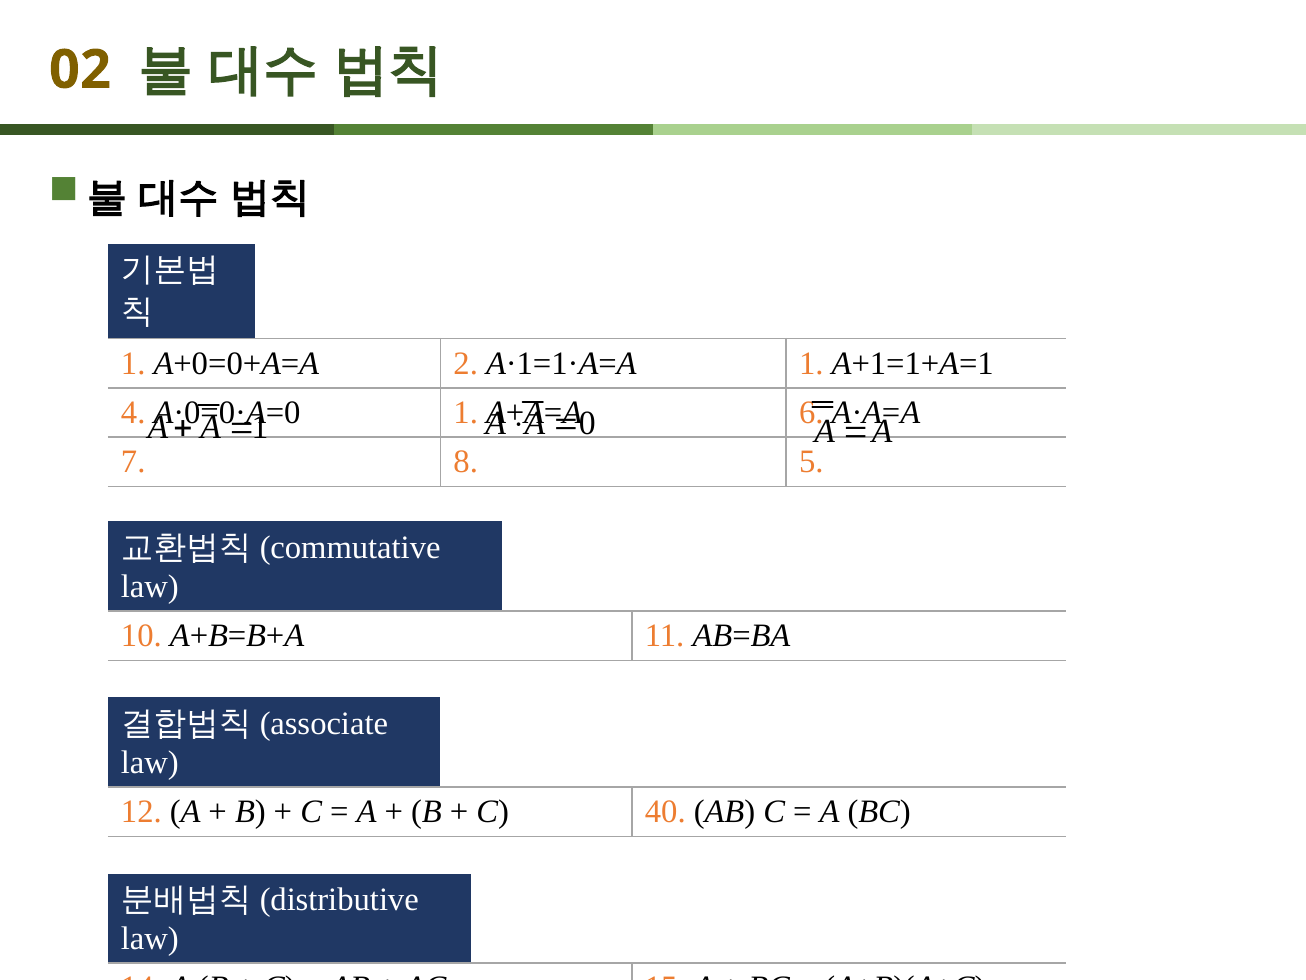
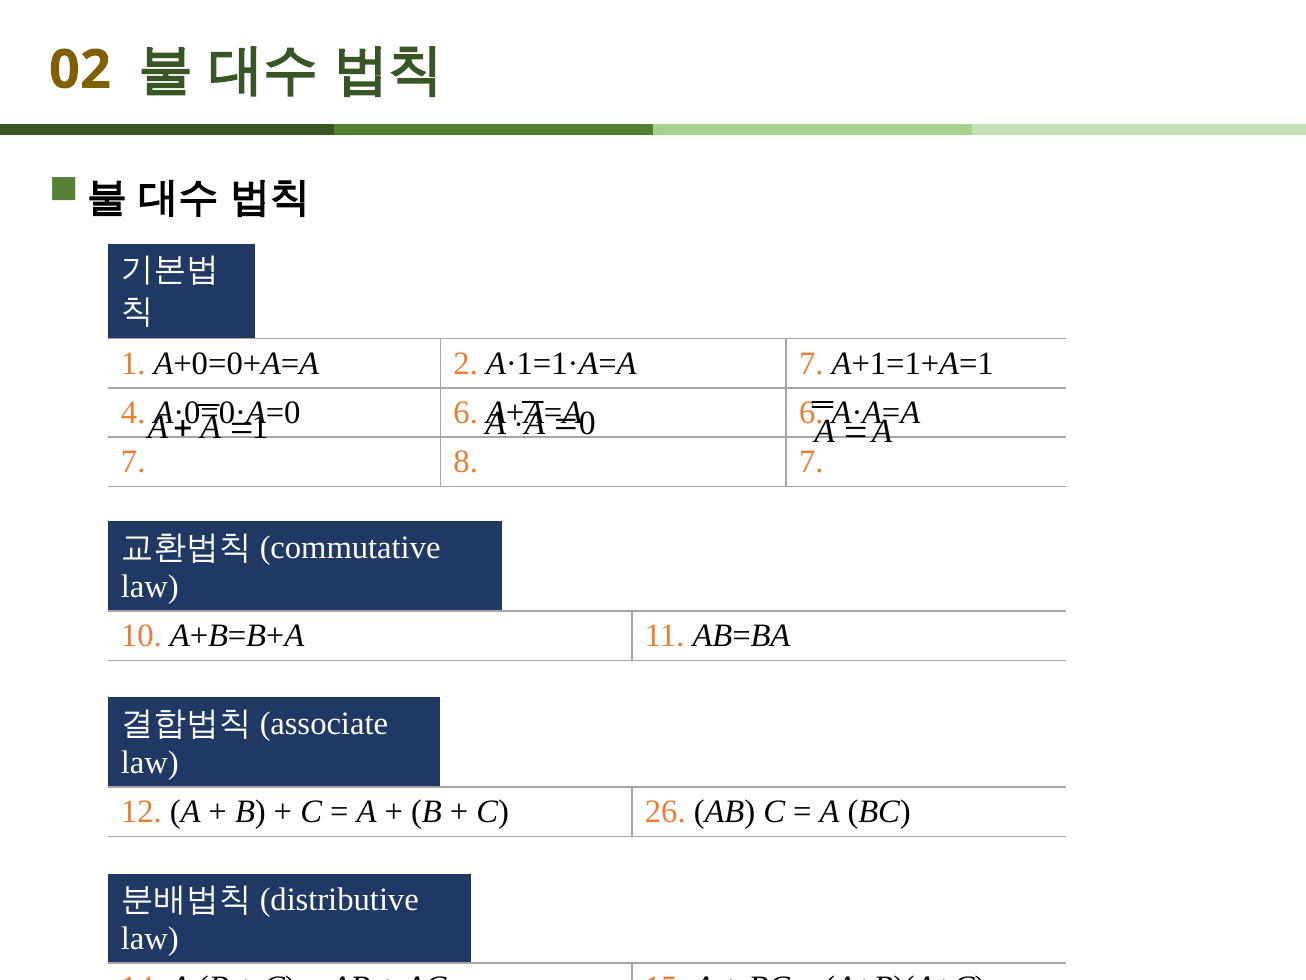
A·1=1·A=A 1: 1 -> 7 (811, 363)
1: 1 -> 6 (466, 413)
8 5: 5 -> 7 (811, 462)
40: 40 -> 26 (665, 812)
